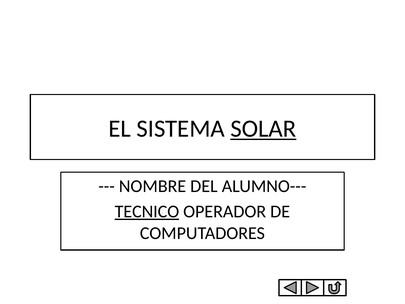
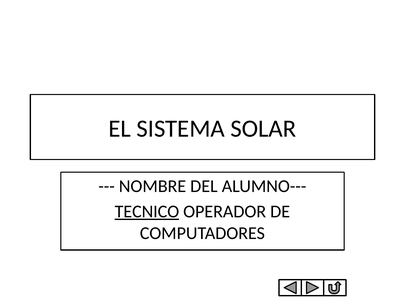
SOLAR underline: present -> none (263, 129)
